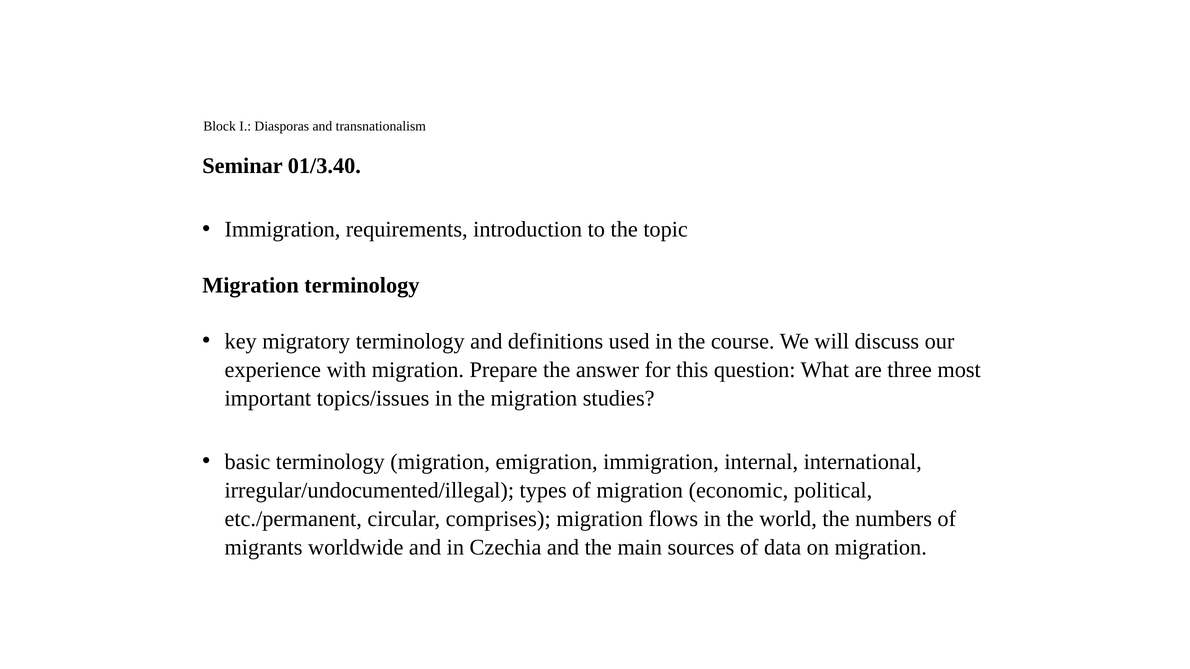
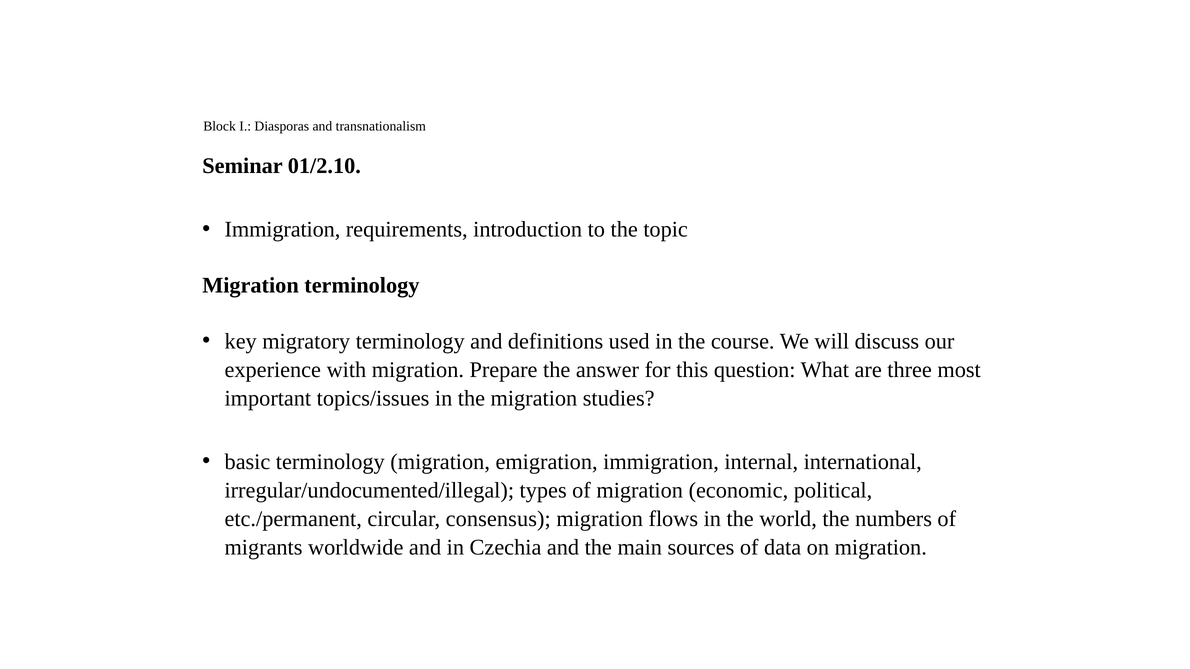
01/3.40: 01/3.40 -> 01/2.10 (324, 166)
comprises: comprises -> consensus (498, 519)
